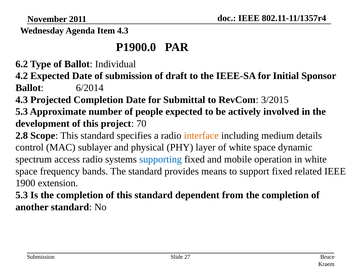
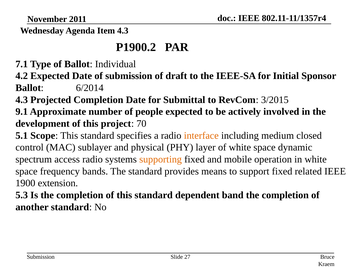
P1900.0: P1900.0 -> P1900.2 (136, 47)
6.2: 6.2 -> 7.1 (22, 64)
5.3: 5.3 -> 9.1 (22, 112)
2.8: 2.8 -> 5.1 (22, 136)
details: details -> closed (309, 136)
supporting colour: blue -> orange (161, 160)
from: from -> band (233, 195)
